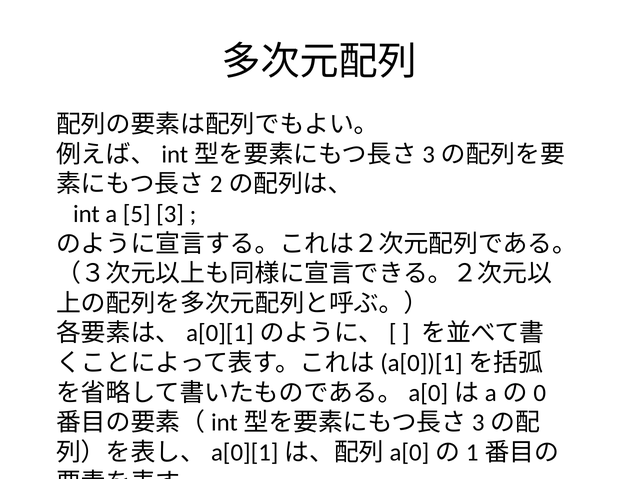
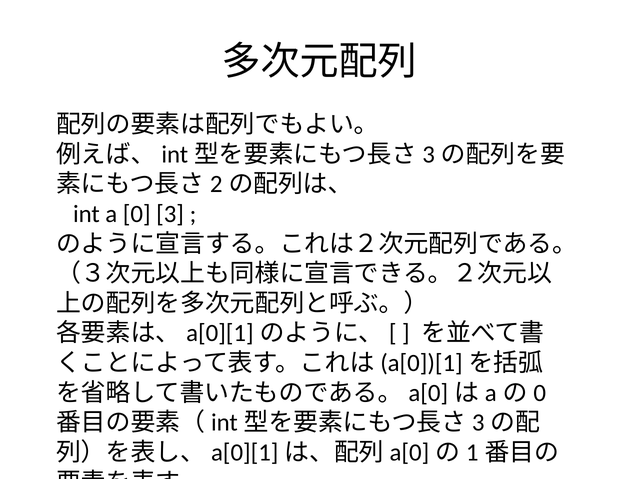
5: 5 -> 0 (137, 214)
